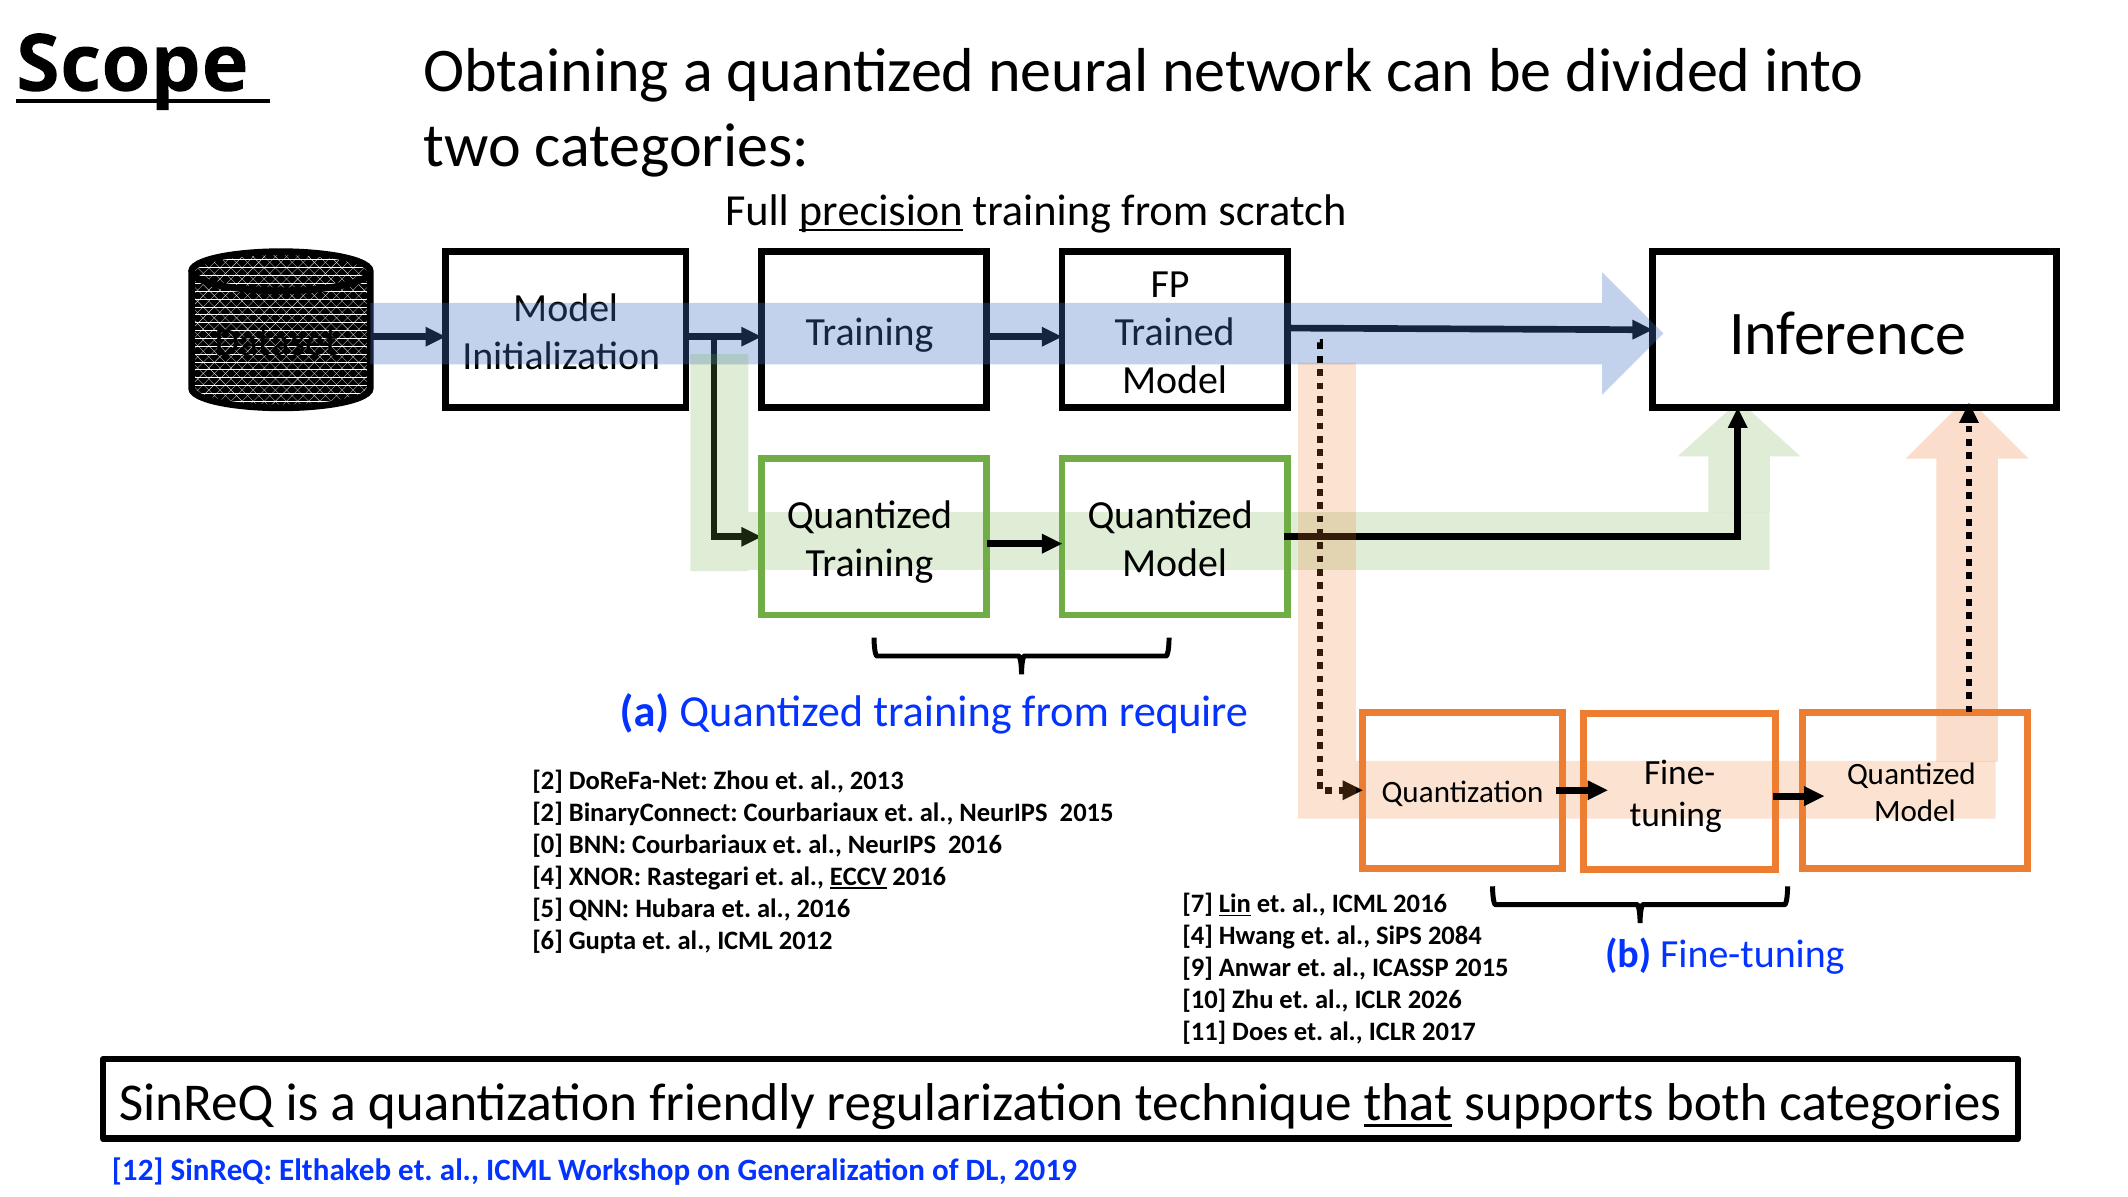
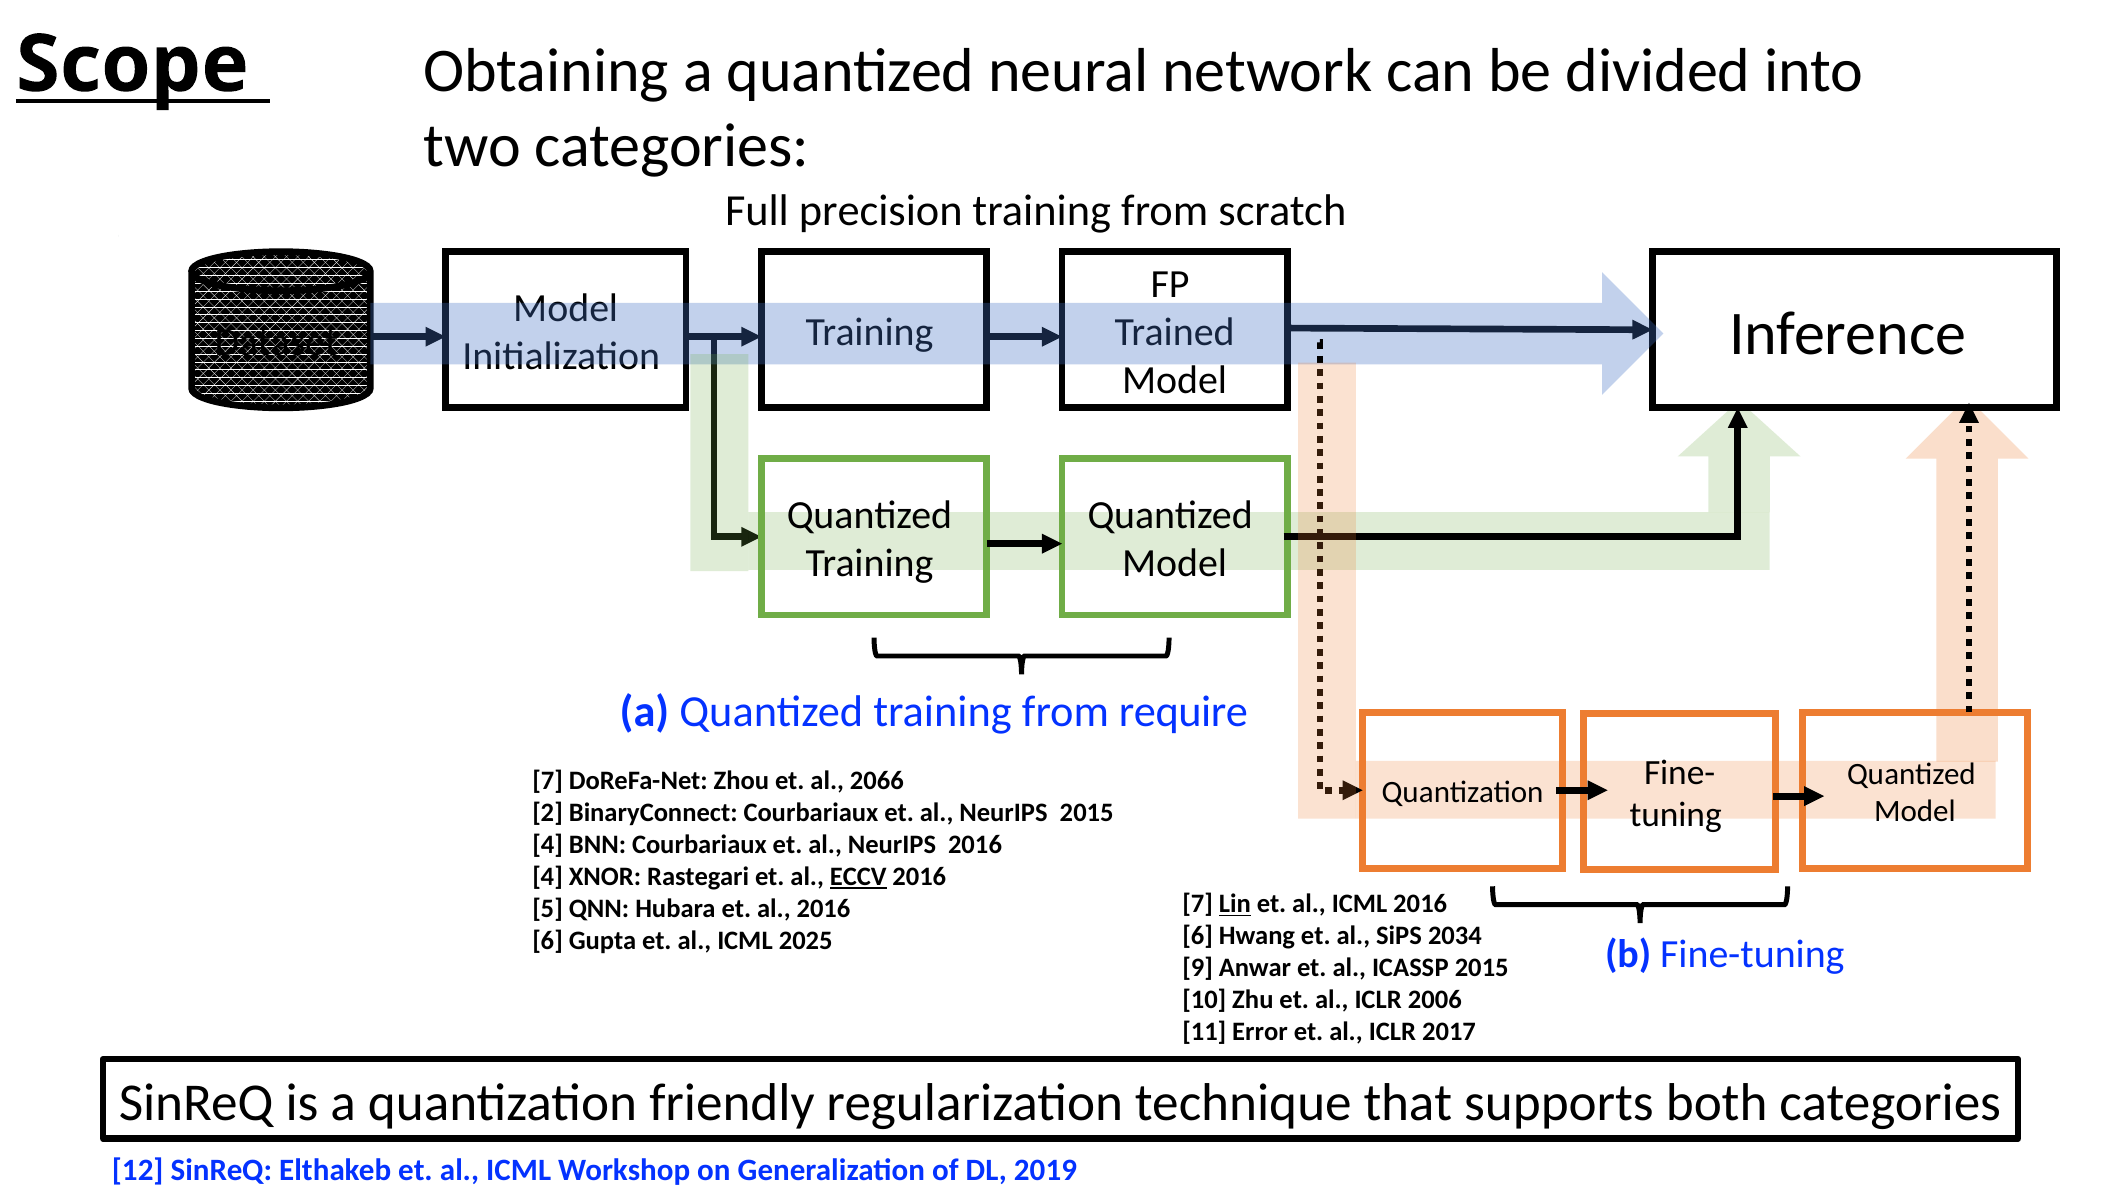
precision underline: present -> none (881, 211)
2: 2 -> 7 (548, 781)
2013: 2013 -> 2066 (877, 781)
0: 0 -> 4 (548, 845)
4: 4 -> 6 (1198, 936)
2084: 2084 -> 2034 (1455, 936)
2012: 2012 -> 2025 (806, 940)
2026: 2026 -> 2006 (1435, 1000)
Does: Does -> Error (1260, 1032)
that underline: present -> none (1408, 1103)
